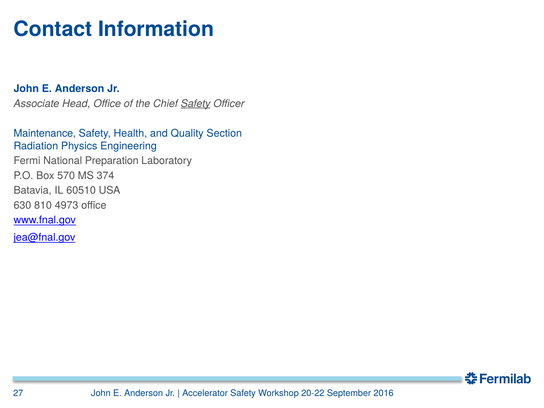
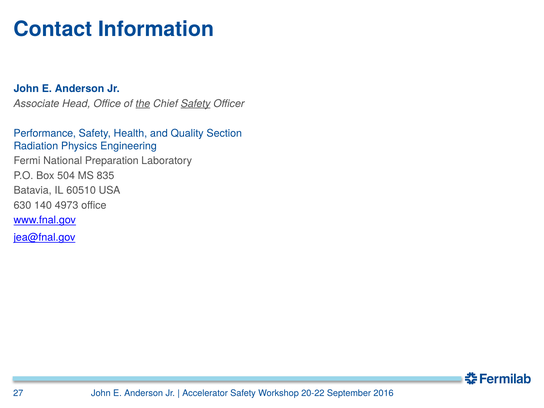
the underline: none -> present (143, 104)
Maintenance: Maintenance -> Performance (45, 133)
570: 570 -> 504 (66, 176)
374: 374 -> 835 (105, 176)
810: 810 -> 140 (43, 205)
